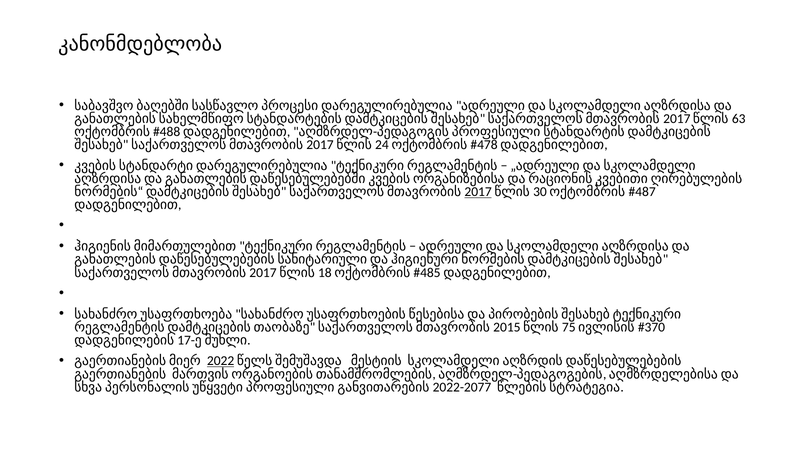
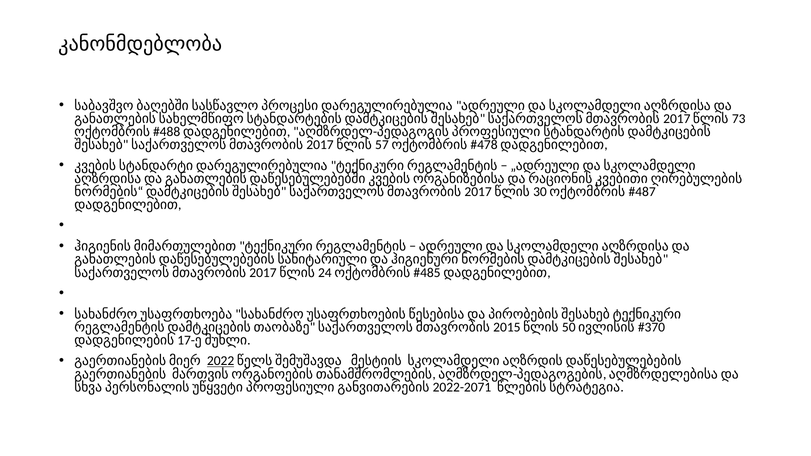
63: 63 -> 73 (739, 119)
24: 24 -> 57 (382, 145)
2017 underline: present -> none (478, 192)
18: 18 -> 24 (325, 273)
75: 75 -> 50 (569, 327)
2022-2077: 2022-2077 -> 2022-2071 (462, 387)
